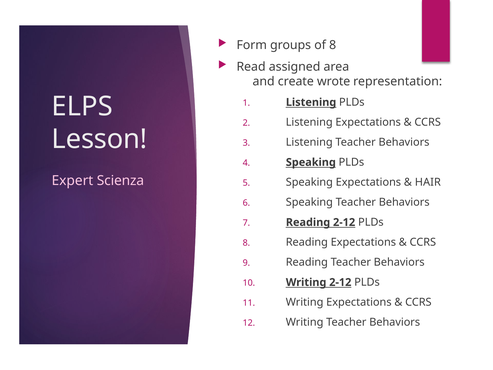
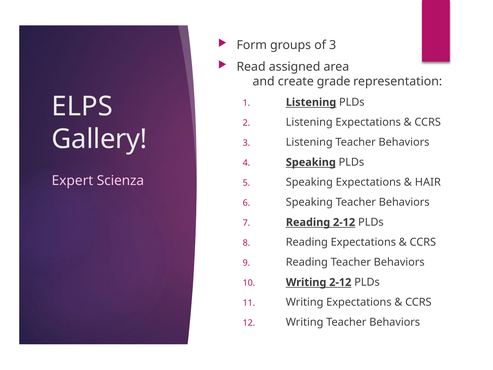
of 8: 8 -> 3 (333, 45)
wrote: wrote -> grade (334, 81)
Lesson: Lesson -> Gallery (99, 139)
